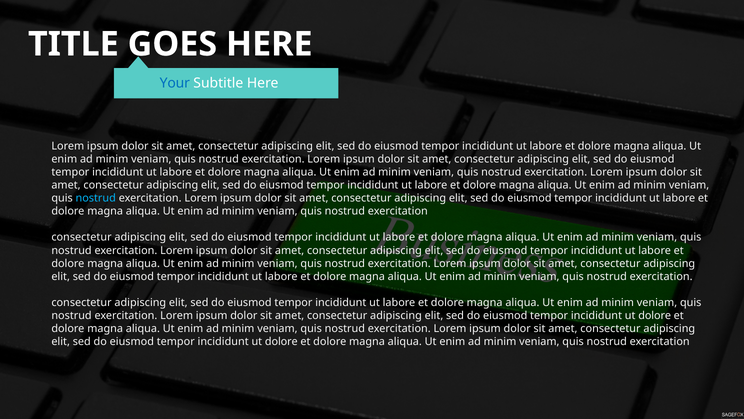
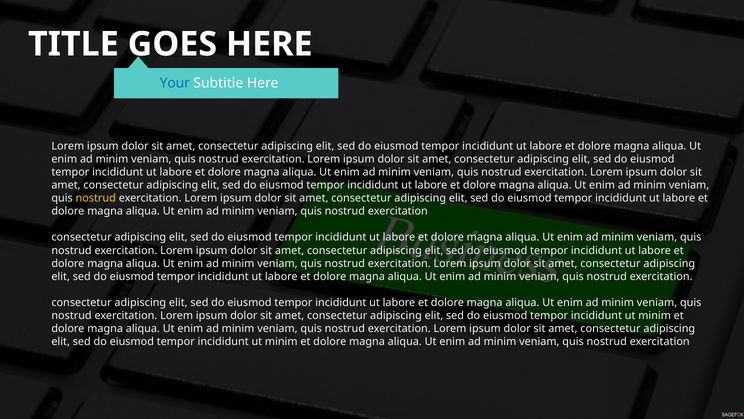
nostrud colour: light blue -> yellow (96, 198)
dolore: dolore -> minim (655, 315)
dolore: dolore -> minim (281, 341)
